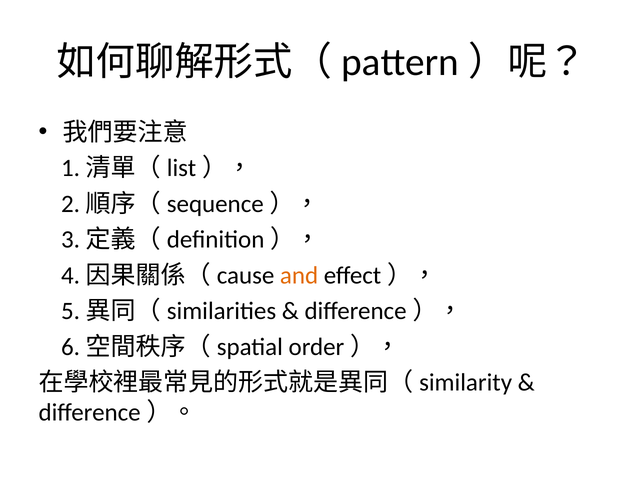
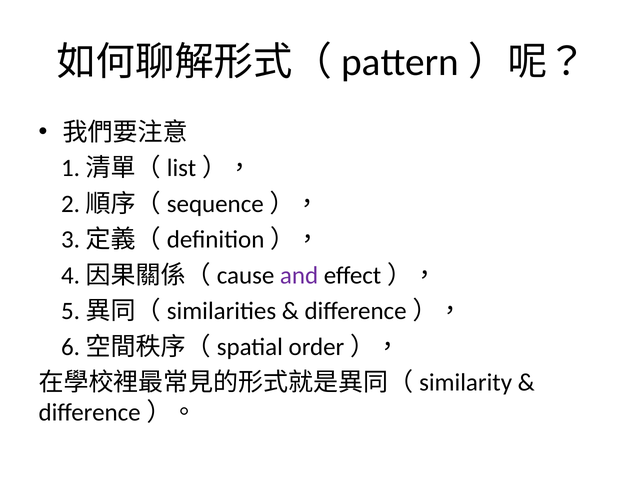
and colour: orange -> purple (299, 275)
